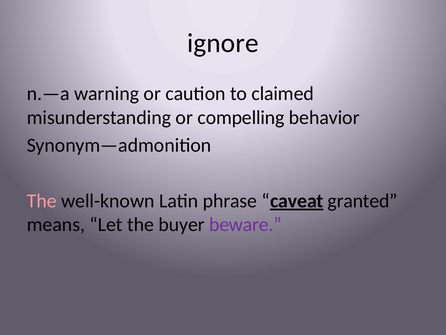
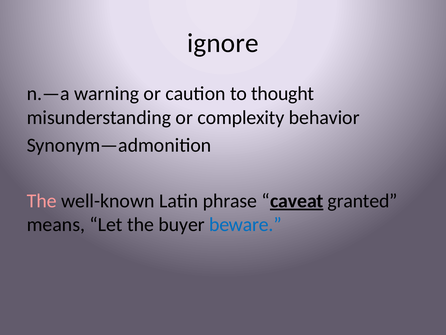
claimed: claimed -> thought (283, 94)
compelling: compelling -> complexity (241, 117)
beware colour: purple -> blue (245, 224)
